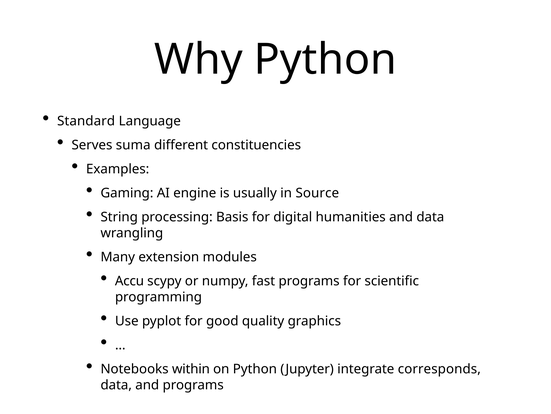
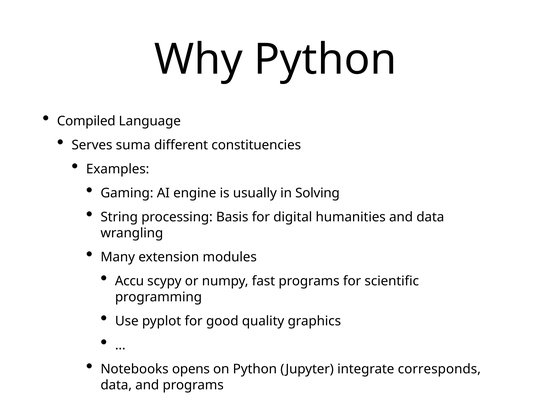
Standard: Standard -> Compiled (86, 121)
Source: Source -> Solving (317, 193)
within: within -> opens (191, 369)
